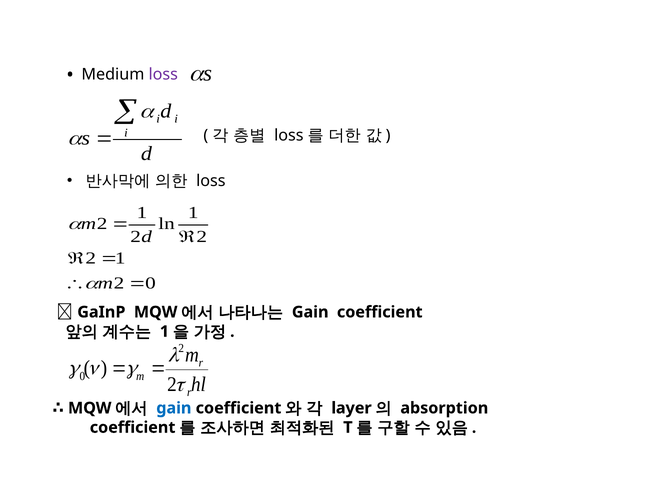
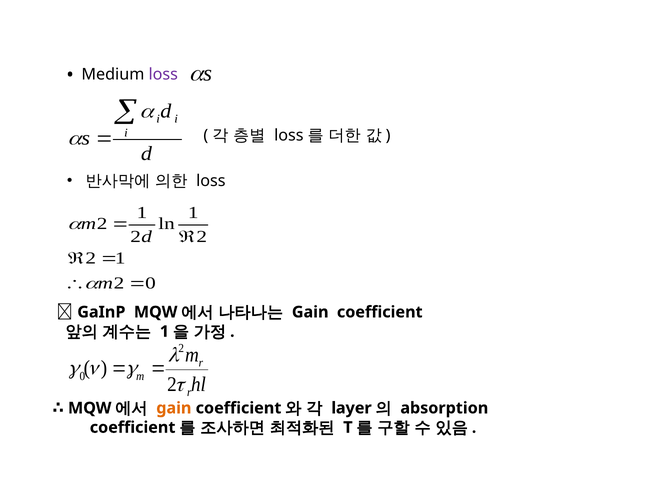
gain colour: blue -> orange (174, 408)
